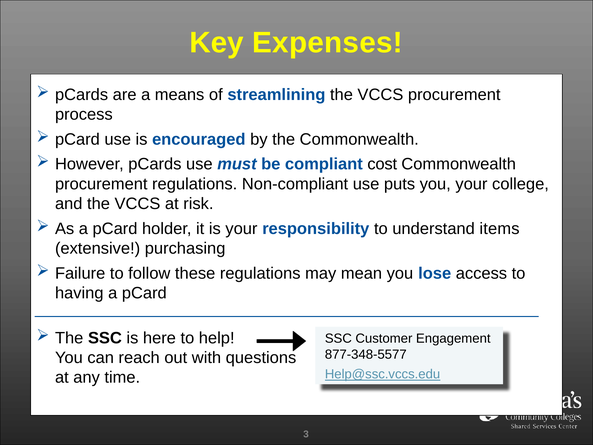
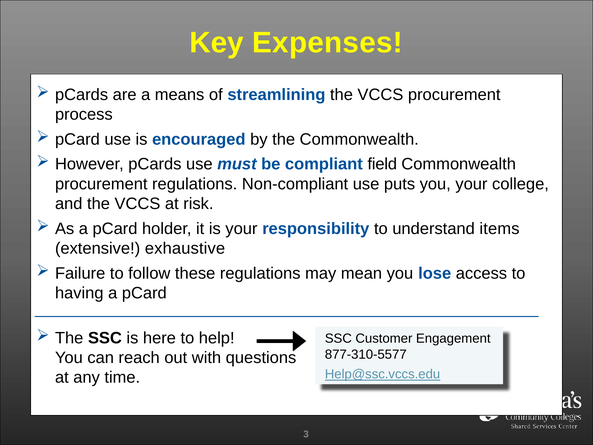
cost: cost -> field (382, 164)
purchasing: purchasing -> exhaustive (185, 248)
877-348-5577: 877-348-5577 -> 877-310-5577 (366, 354)
